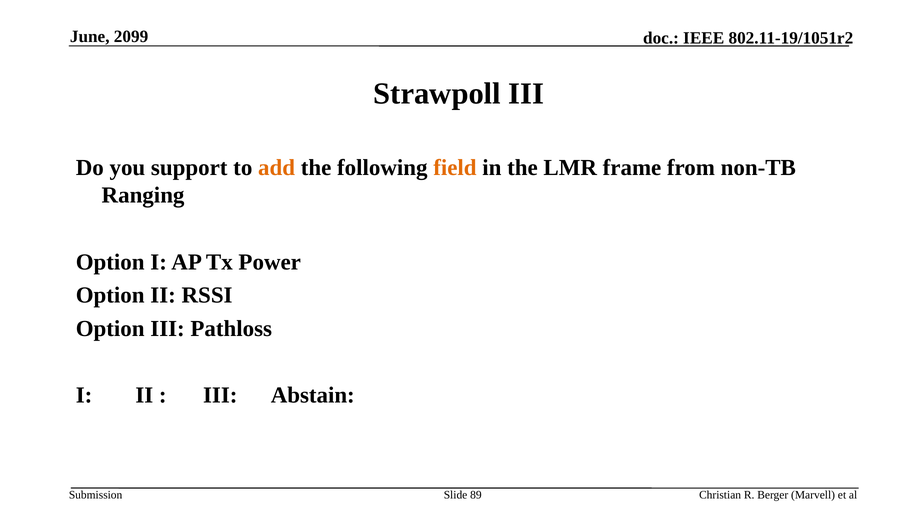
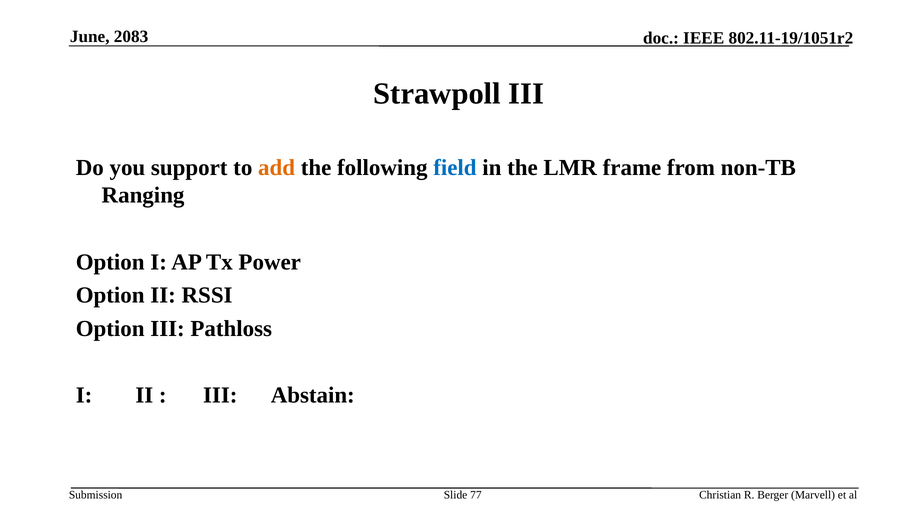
2099: 2099 -> 2083 (131, 36)
field colour: orange -> blue (455, 168)
89: 89 -> 77 (476, 495)
